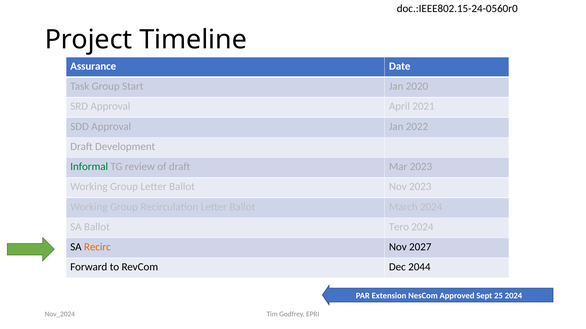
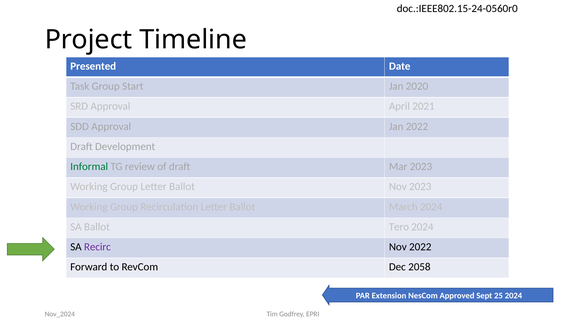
Assurance: Assurance -> Presented (93, 66)
Recirc colour: orange -> purple (97, 247)
Nov 2027: 2027 -> 2022 (420, 247)
2044: 2044 -> 2058 (419, 268)
